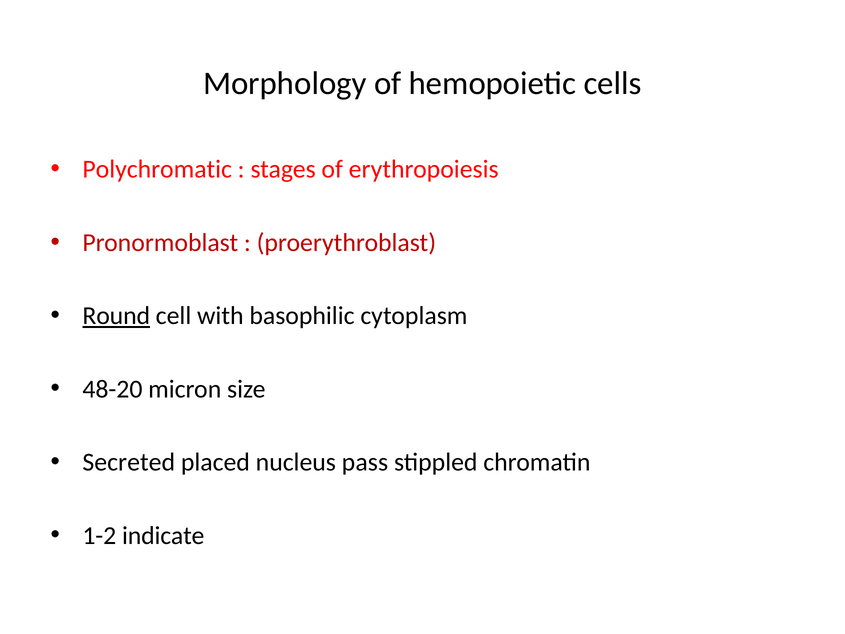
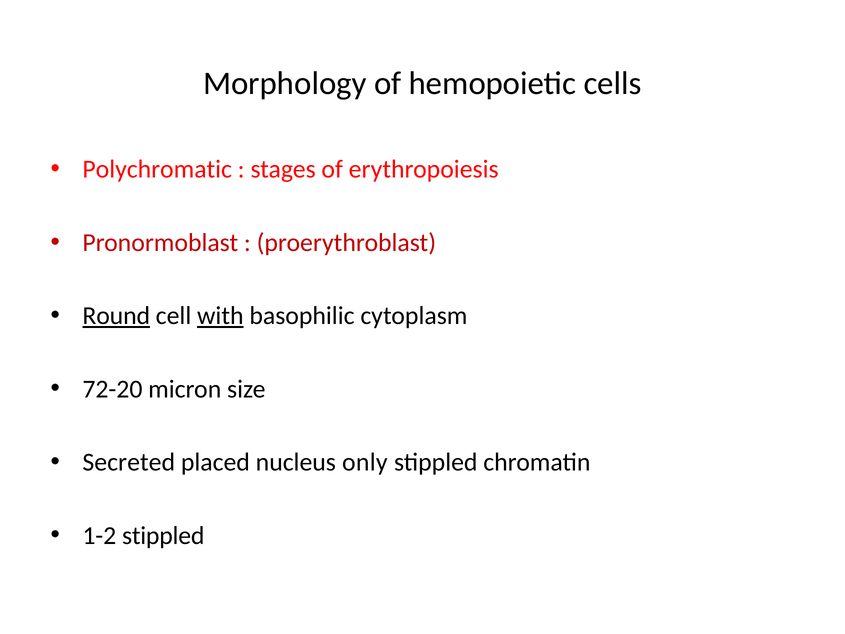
with underline: none -> present (220, 316)
48-20: 48-20 -> 72-20 (112, 389)
pass: pass -> only (365, 462)
1-2 indicate: indicate -> stippled (163, 535)
